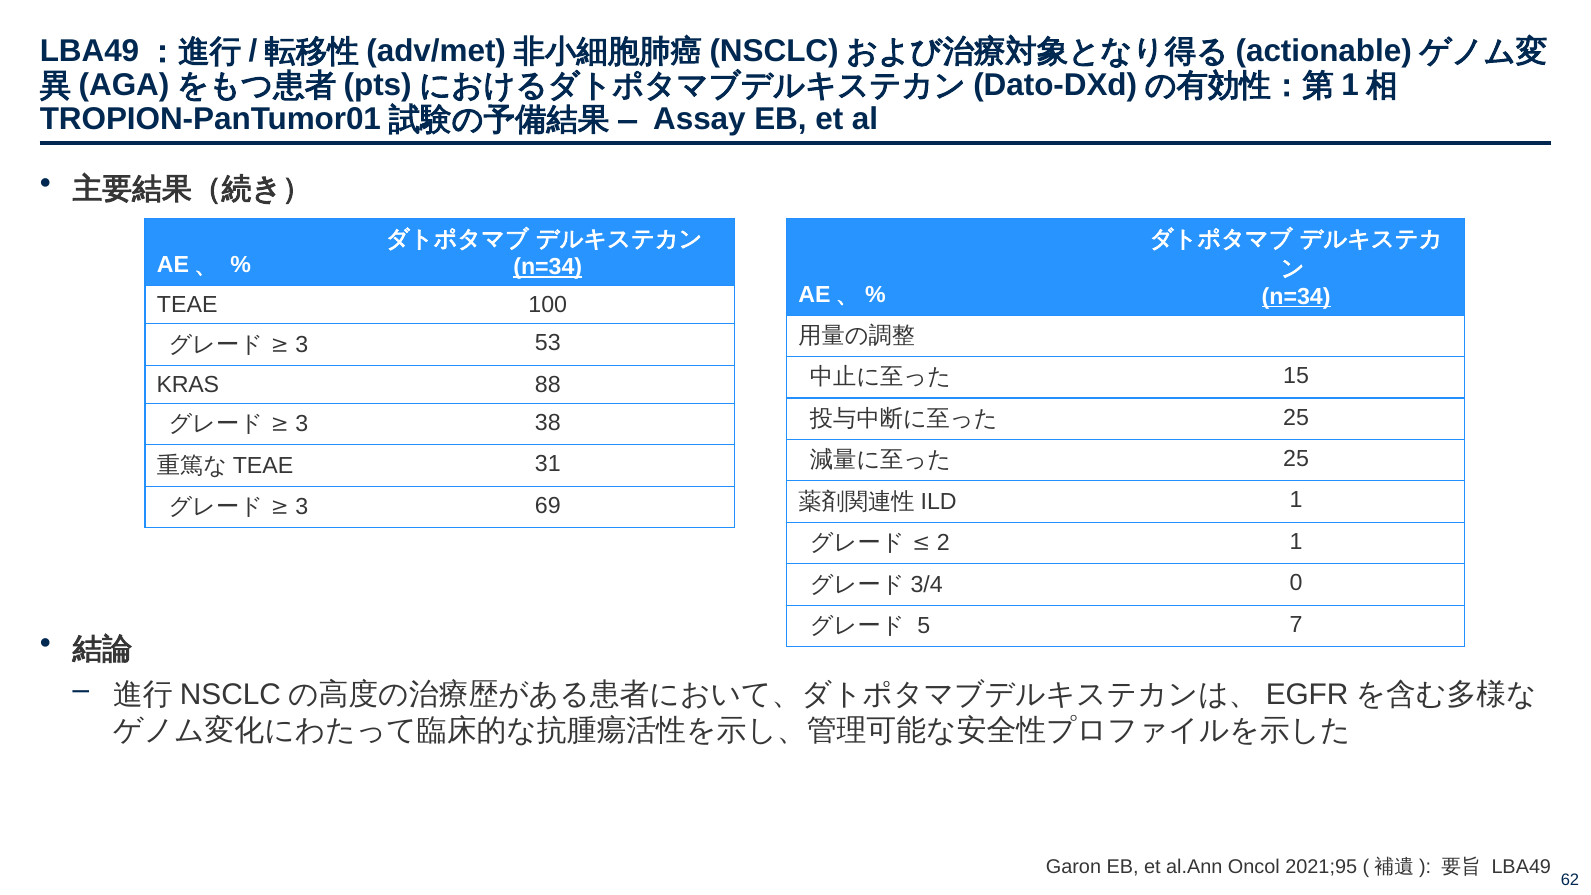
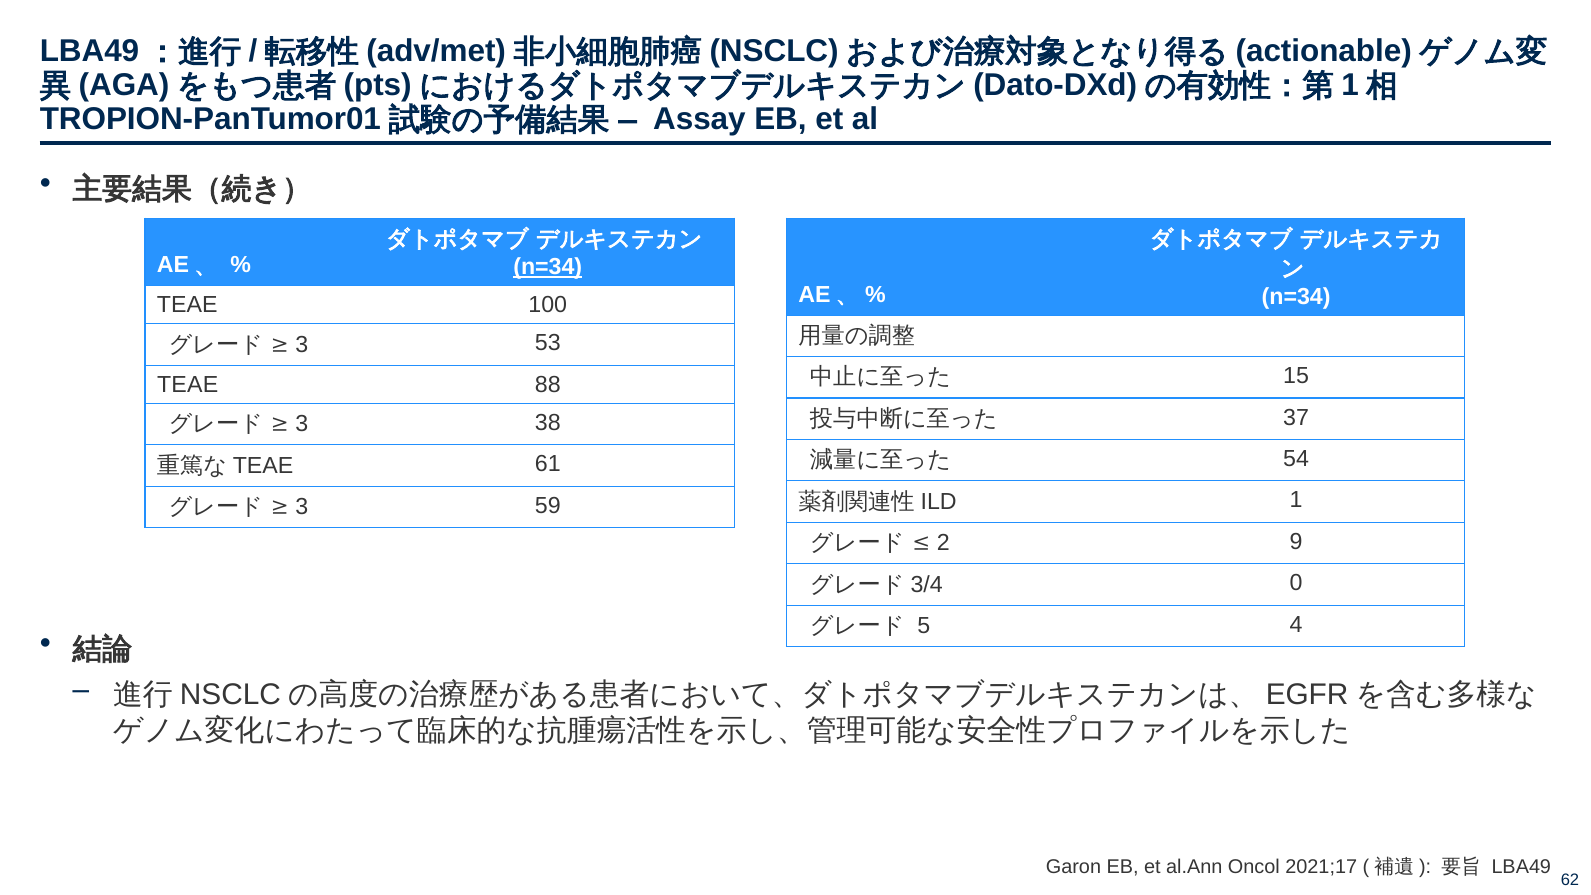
n=34 underline: present -> none (1296, 296)
KRAS: KRAS -> TEAE (188, 385)
25: 25 -> 37 (1296, 417)
25: 25 -> 54 (1296, 459)
31: 31 -> 61 (548, 464)
69: 69 -> 59 (548, 505)
1: 1 -> 9 (1296, 542)
7: 7 -> 4 (1296, 625)
2021;95: 2021;95 -> 2021;17 (1321, 867)
